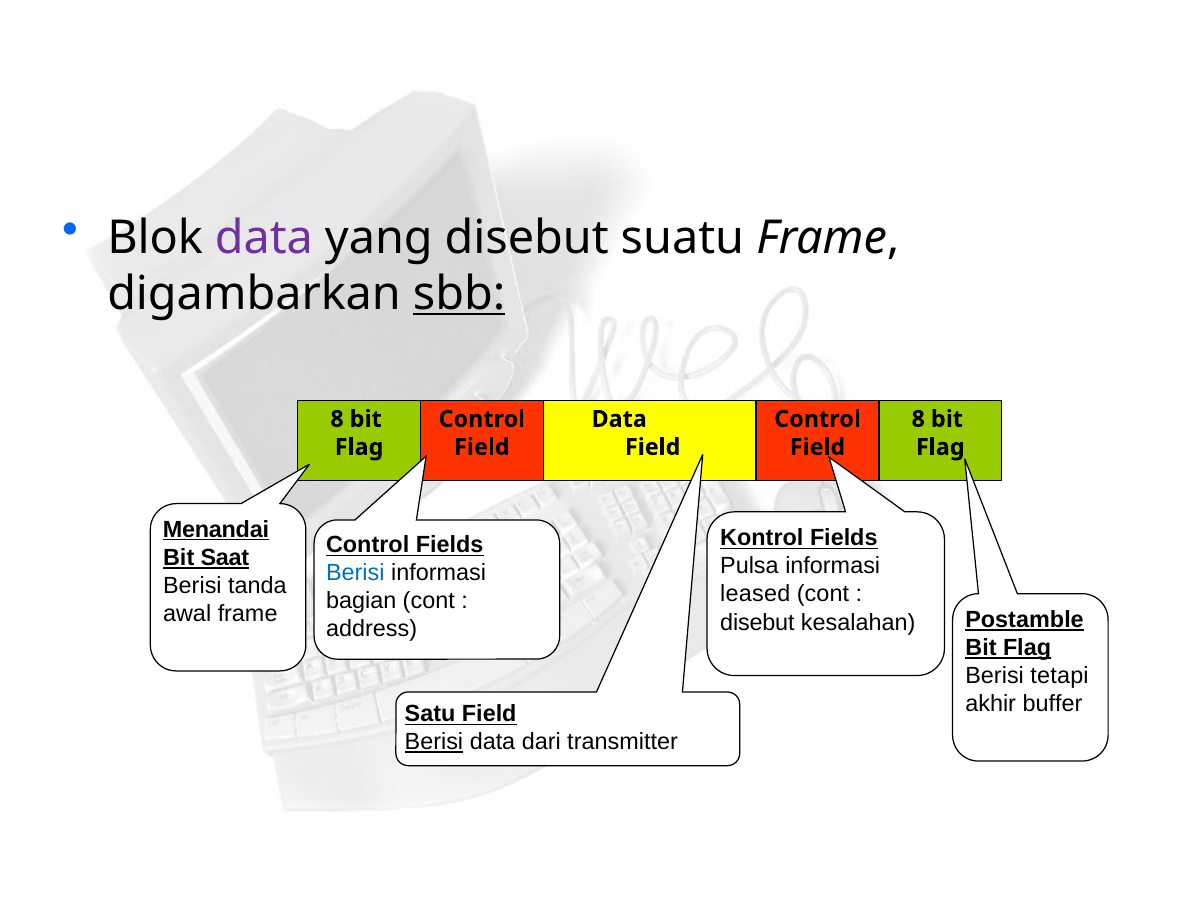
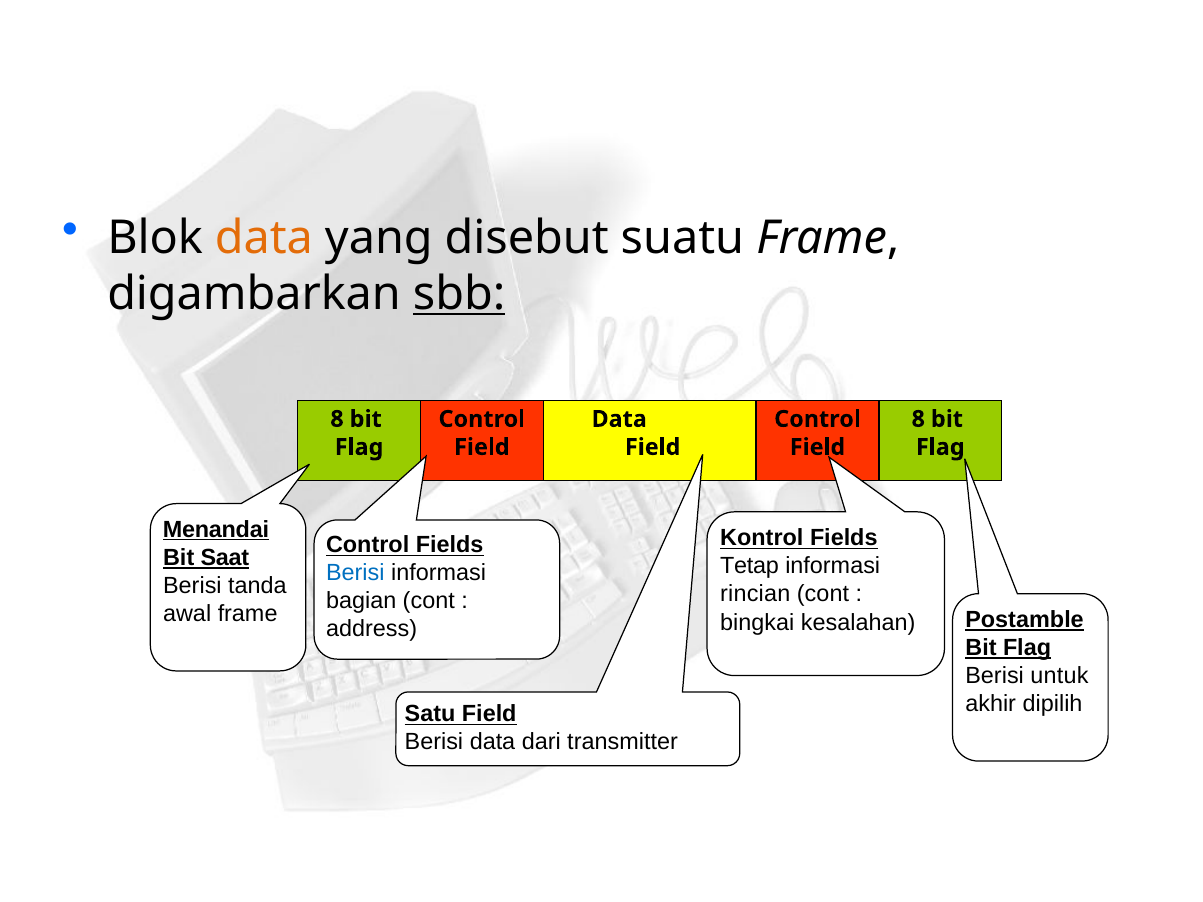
data colour: purple -> orange (264, 238)
Pulsa: Pulsa -> Tetap (750, 566)
leased: leased -> rincian (755, 594)
disebut: disebut -> bingkai (757, 622)
tetapi: tetapi -> untuk (1060, 676)
buffer: buffer -> dipilih (1053, 704)
Berisi underline: present -> none (434, 742)
